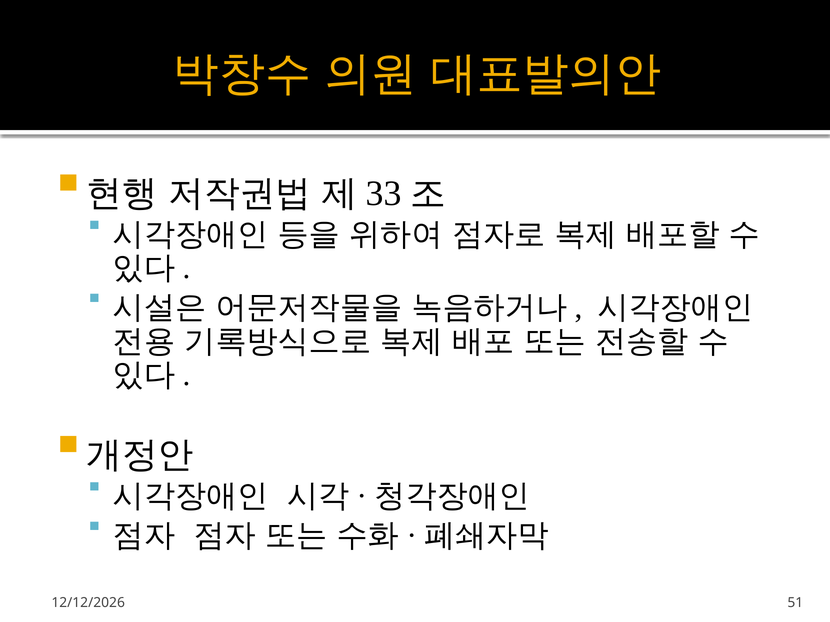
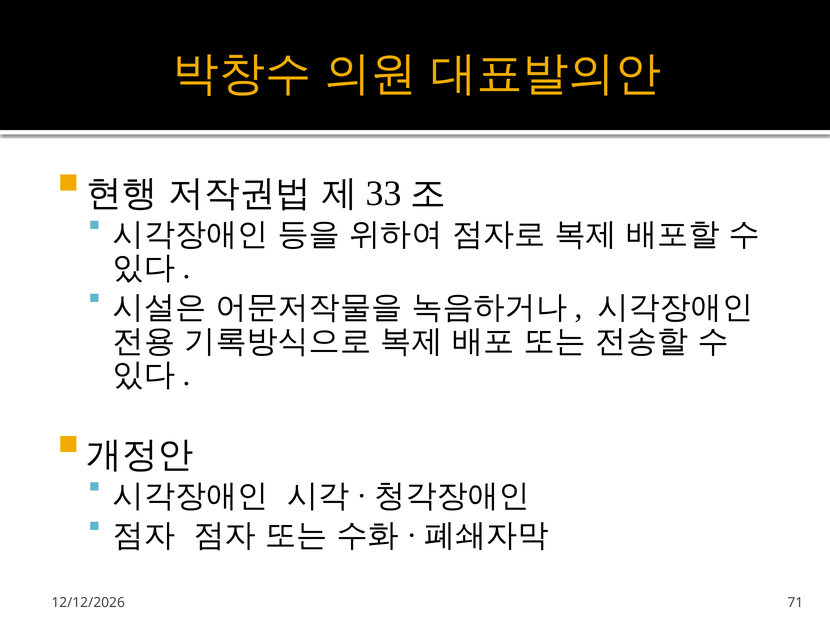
51: 51 -> 71 (795, 603)
